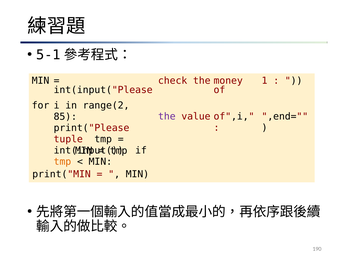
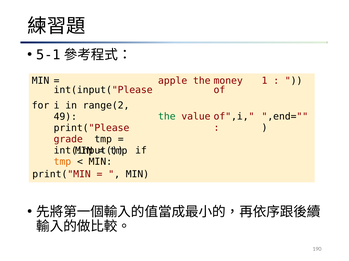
check: check -> apple (173, 81)
the colour: purple -> green (167, 117)
85: 85 -> 49 (65, 117)
tuple: tuple -> grade (68, 140)
